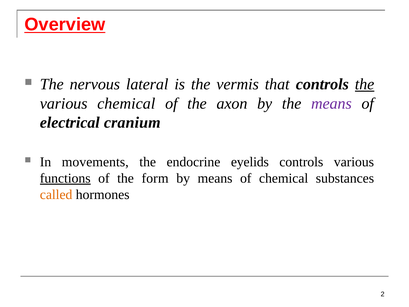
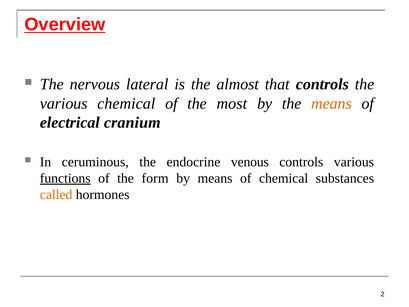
vermis: vermis -> almost (238, 84)
the underline: present -> none (365, 84)
axon: axon -> most (232, 103)
means colour: purple -> orange (331, 103)
movements: movements -> ceruminous (95, 162)
eyelids: eyelids -> venous (250, 162)
